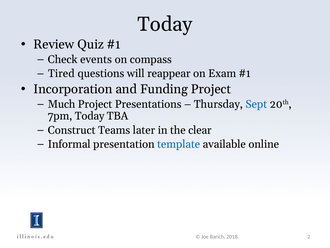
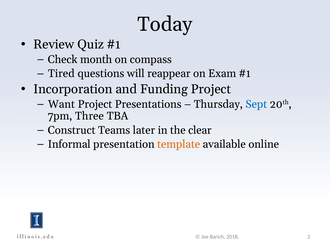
events: events -> month (96, 59)
Much: Much -> Want (61, 104)
7pm Today: Today -> Three (89, 116)
template colour: blue -> orange (179, 144)
